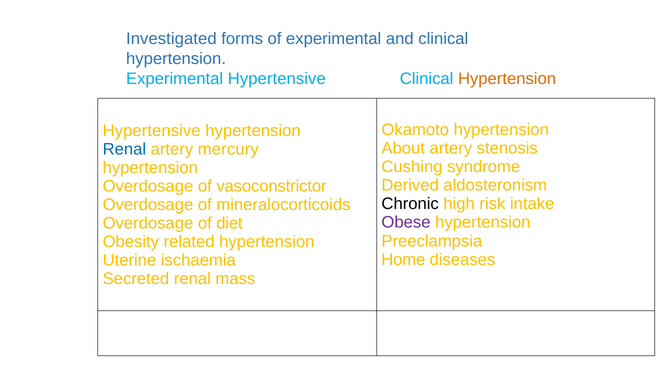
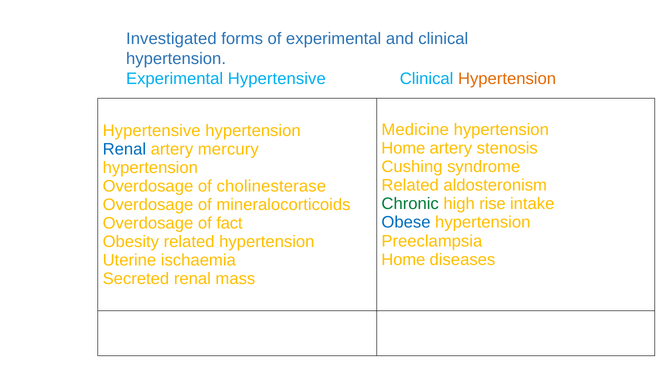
Okamoto: Okamoto -> Medicine (415, 130)
About: About -> Home (403, 149)
Derived: Derived -> Related (410, 186)
vasoconstrictor: vasoconstrictor -> cholinesterase (271, 187)
Chronic colour: black -> green (410, 204)
risk: risk -> rise (493, 204)
Obese colour: purple -> blue (406, 223)
diet: diet -> fact (229, 224)
